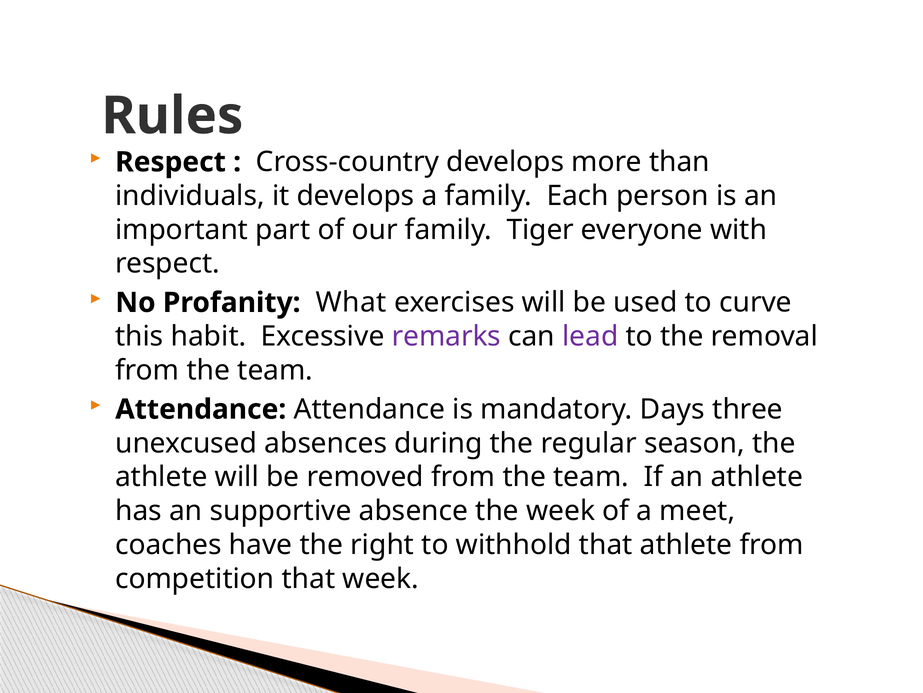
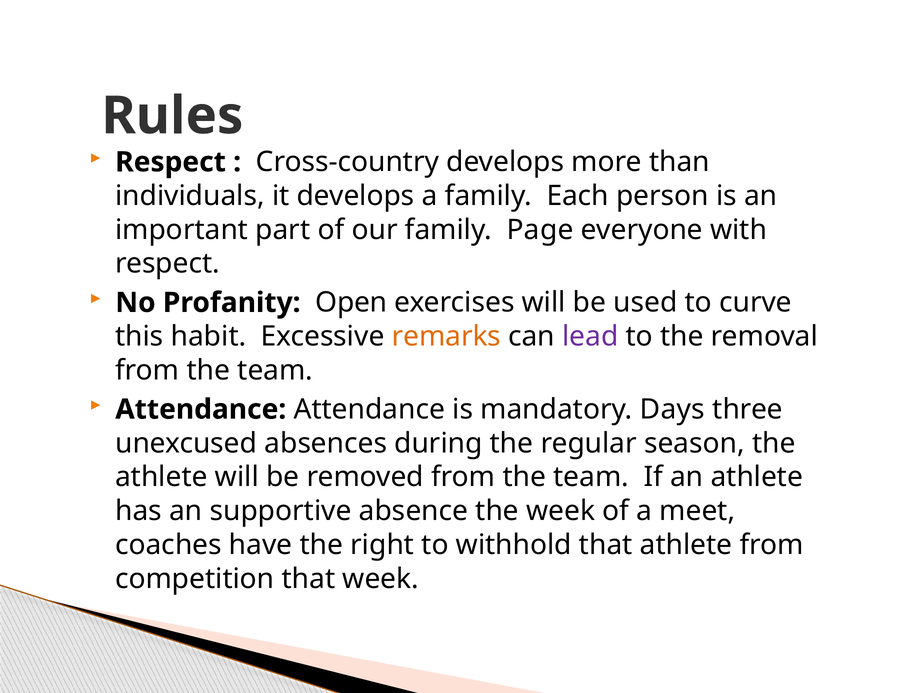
Tiger: Tiger -> Page (540, 230)
What: What -> Open (351, 302)
remarks colour: purple -> orange (446, 336)
